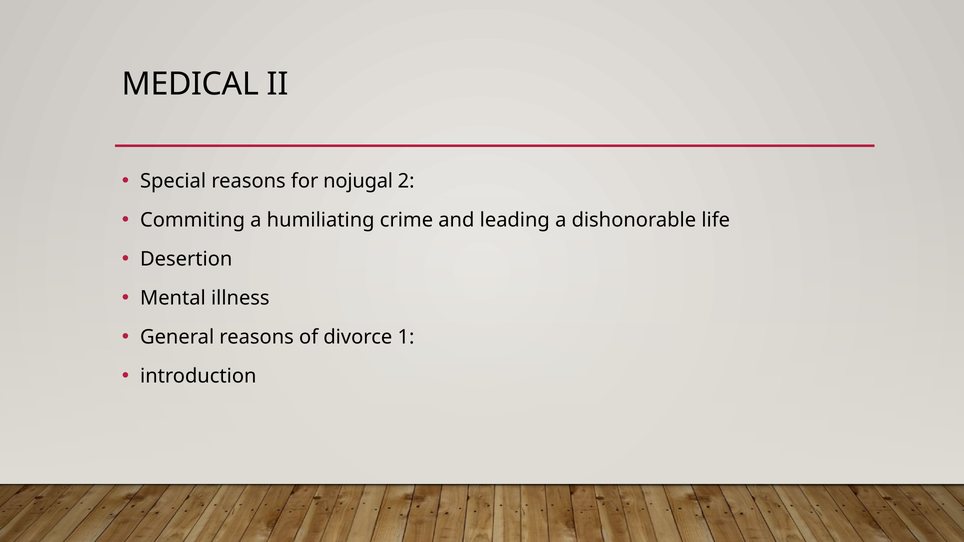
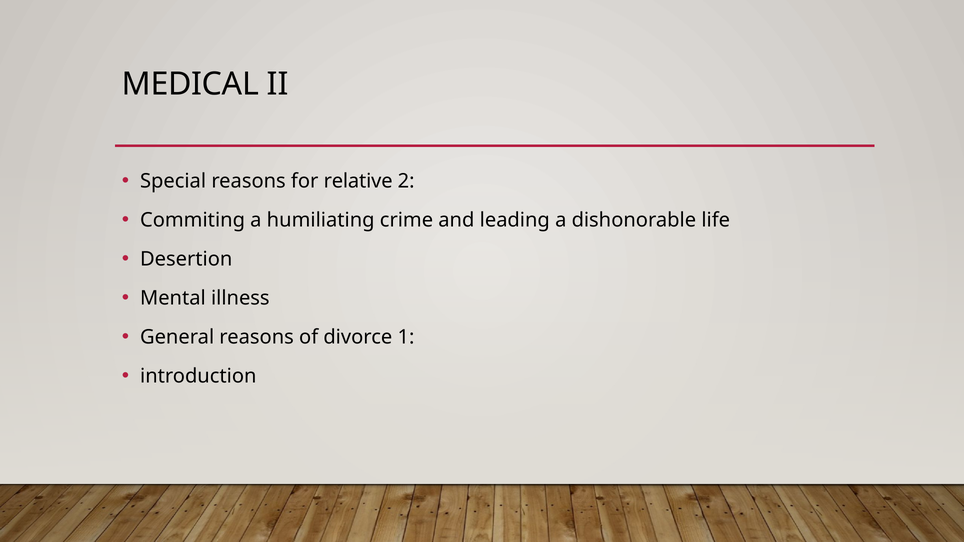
nojugal: nojugal -> relative (358, 181)
